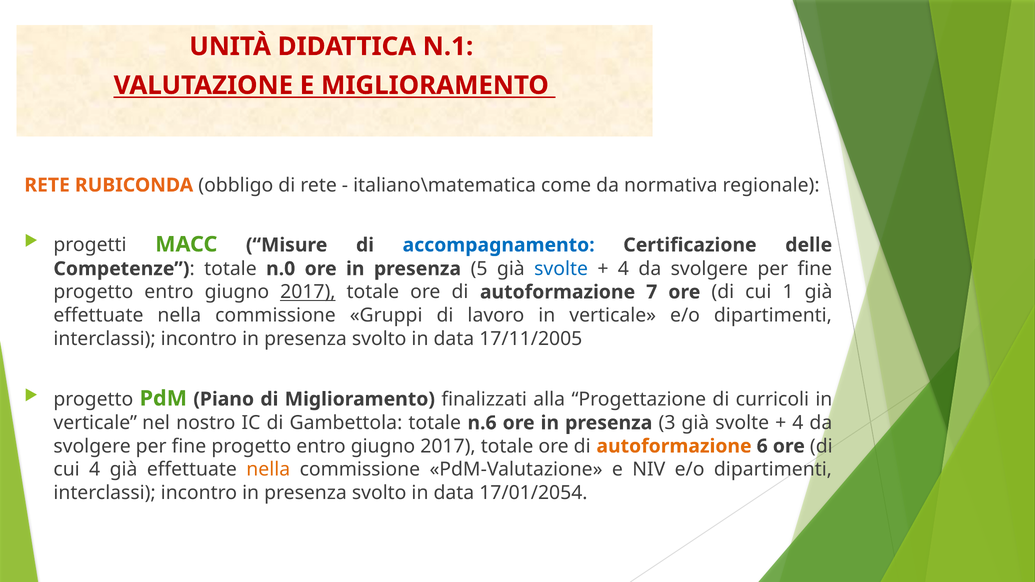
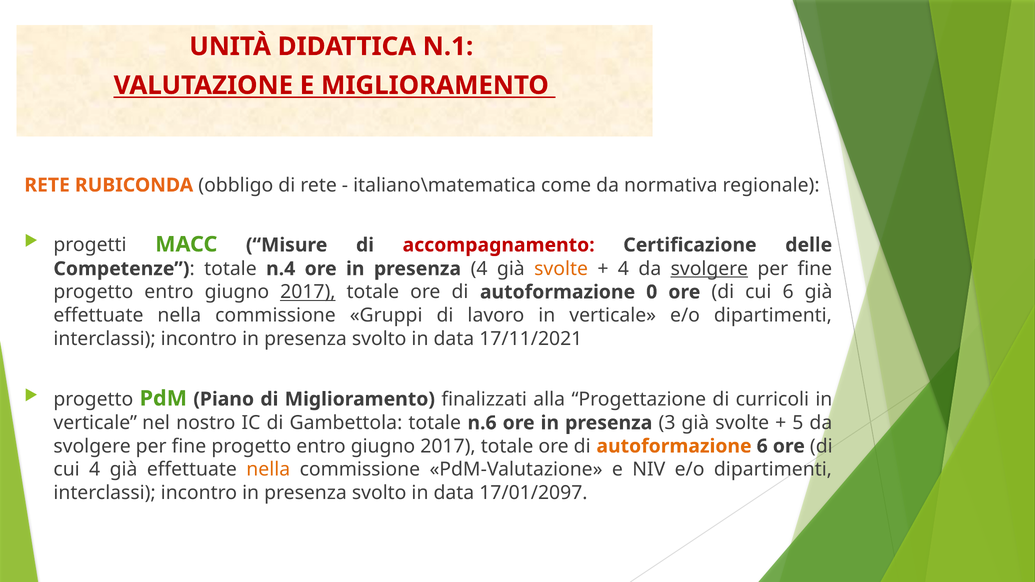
accompagnamento colour: blue -> red (499, 245)
n.0: n.0 -> n.4 (281, 269)
presenza 5: 5 -> 4 (479, 269)
svolte colour: blue -> orange (561, 269)
svolgere underline: none -> present (709, 269)
7: 7 -> 0 (652, 292)
cui 1: 1 -> 6 (788, 292)
17/11/2005: 17/11/2005 -> 17/11/2021 (531, 339)
4: 4 -> 5 (798, 423)
17/01/2054: 17/01/2054 -> 17/01/2097 (533, 493)
